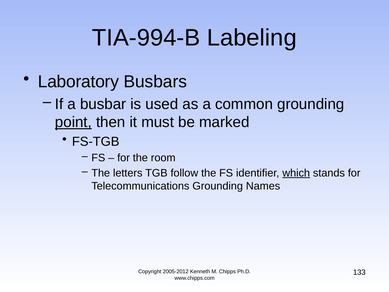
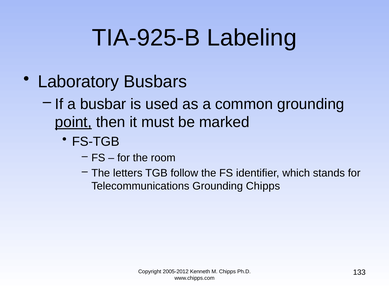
TIA-994-B: TIA-994-B -> TIA-925-B (146, 38)
which underline: present -> none (296, 173)
Grounding Names: Names -> Chipps (263, 186)
